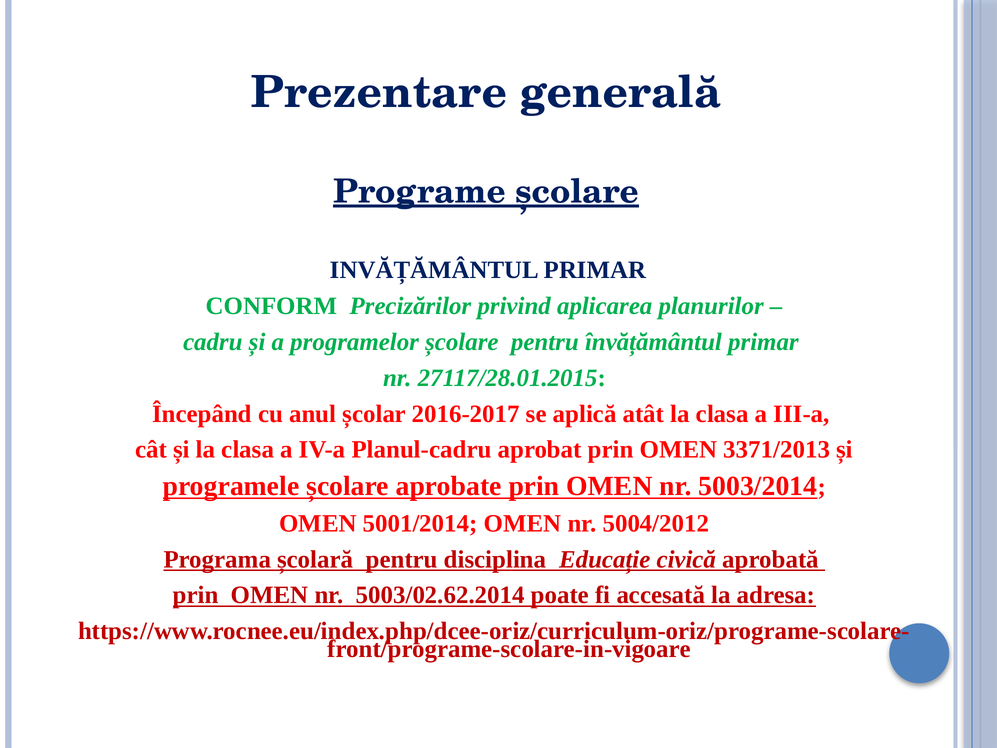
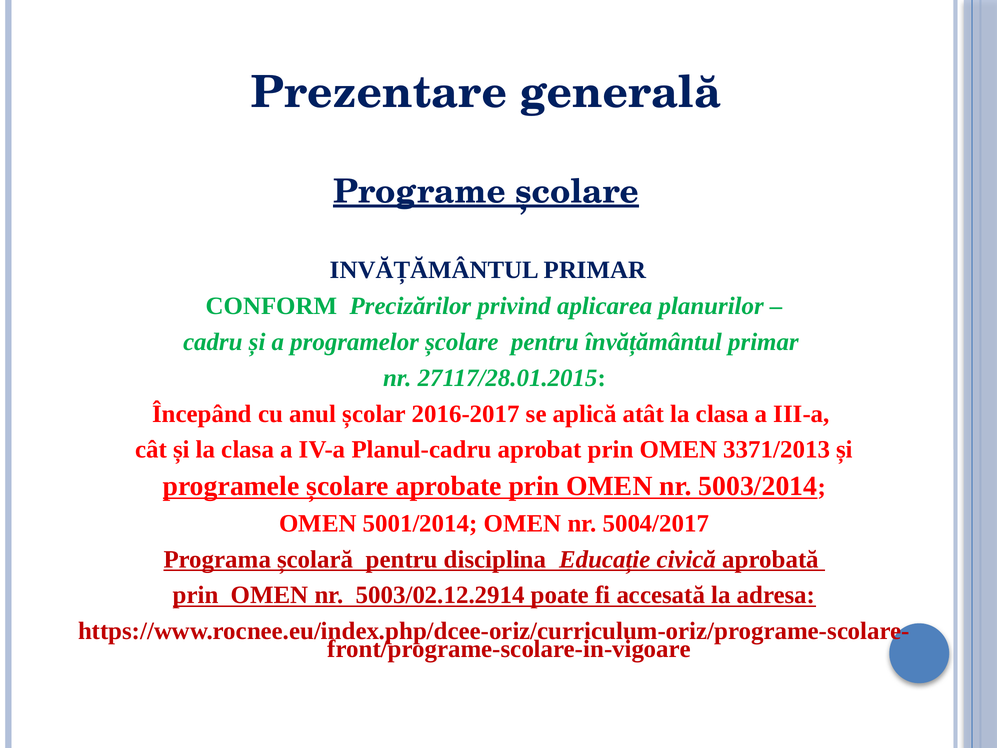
5004/2012: 5004/2012 -> 5004/2017 (656, 523)
5003/02.62.2014: 5003/02.62.2014 -> 5003/02.12.2914 (440, 595)
